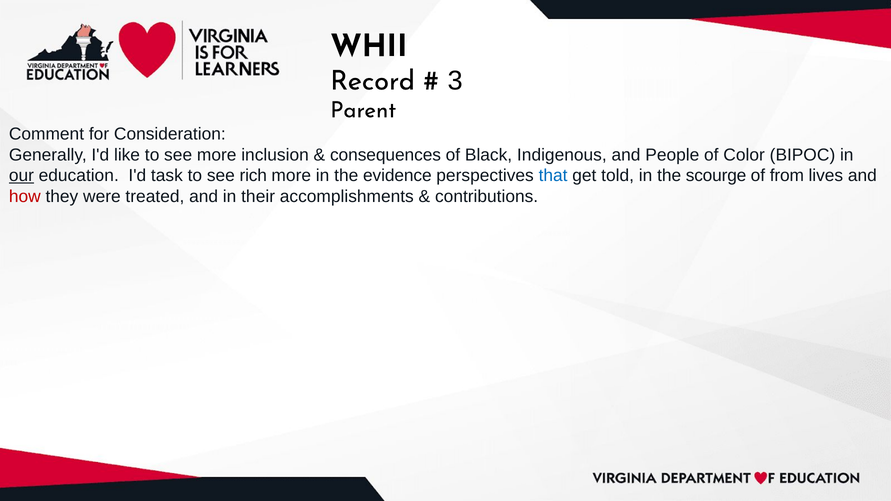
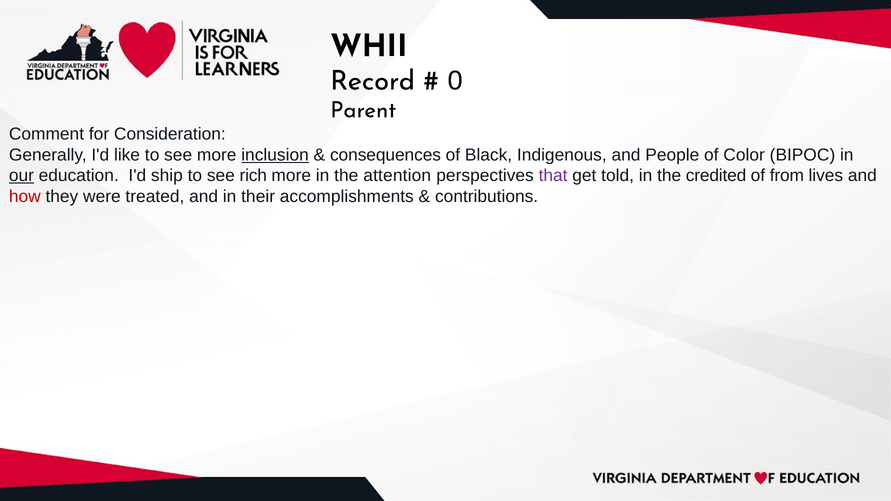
3: 3 -> 0 (455, 81)
inclusion underline: none -> present (275, 155)
task: task -> ship (167, 176)
evidence: evidence -> attention (397, 176)
that colour: blue -> purple (553, 176)
scourge: scourge -> credited (716, 176)
